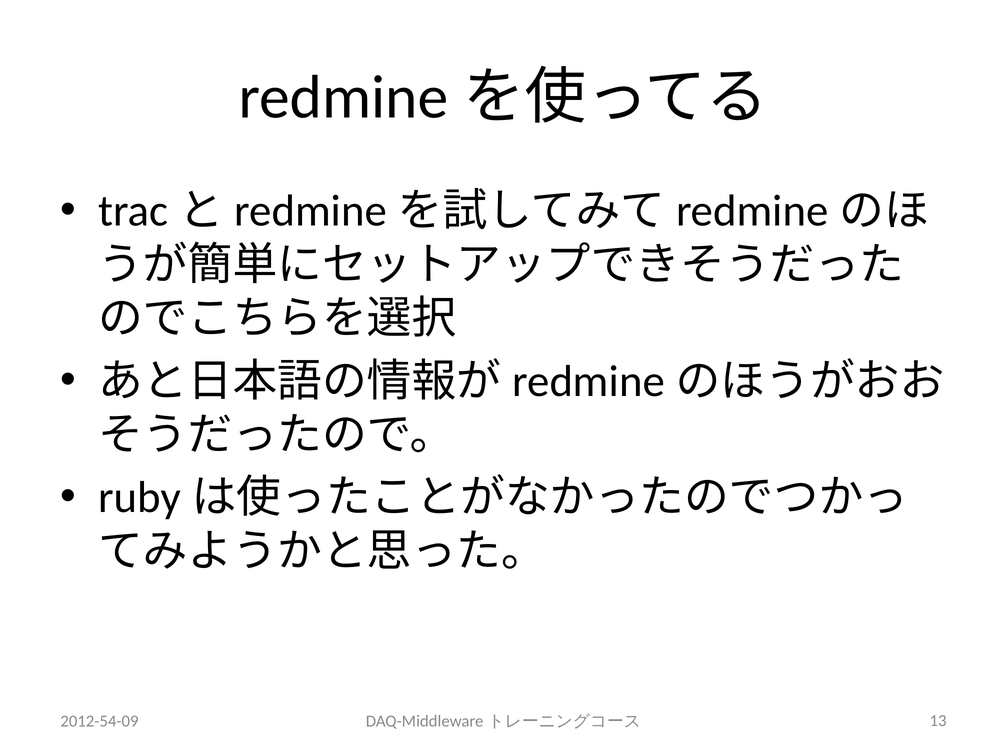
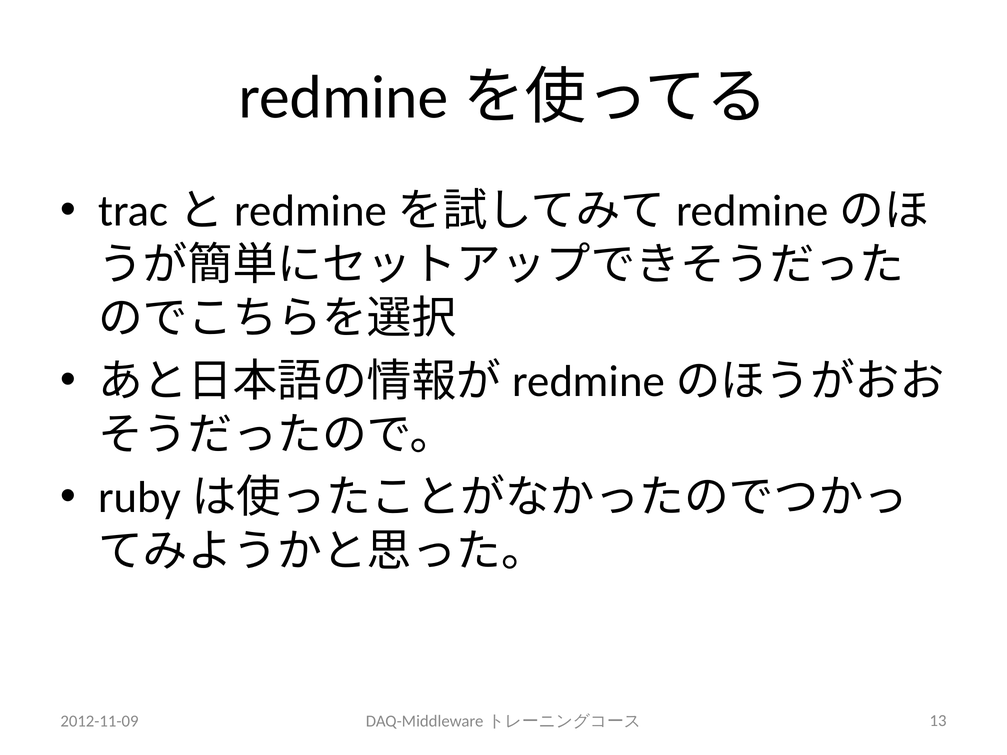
2012-54-09: 2012-54-09 -> 2012-11-09 (99, 721)
